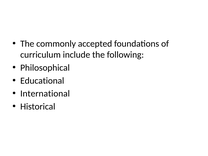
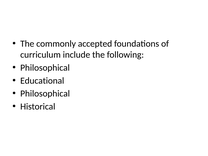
International: International -> Philosophical (45, 94)
